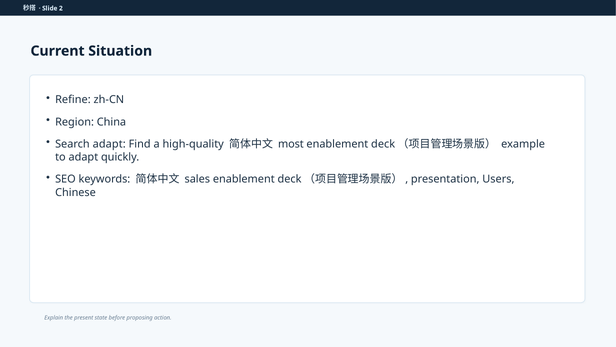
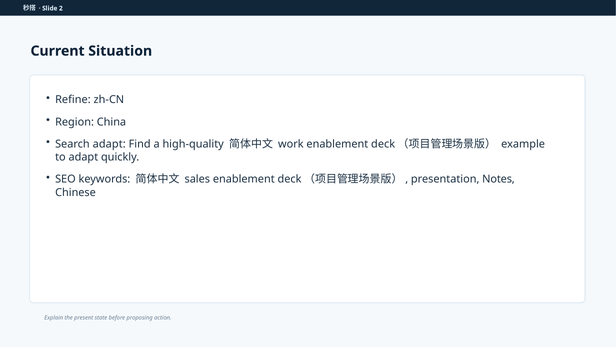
most: most -> work (291, 144)
Users: Users -> Notes (498, 179)
